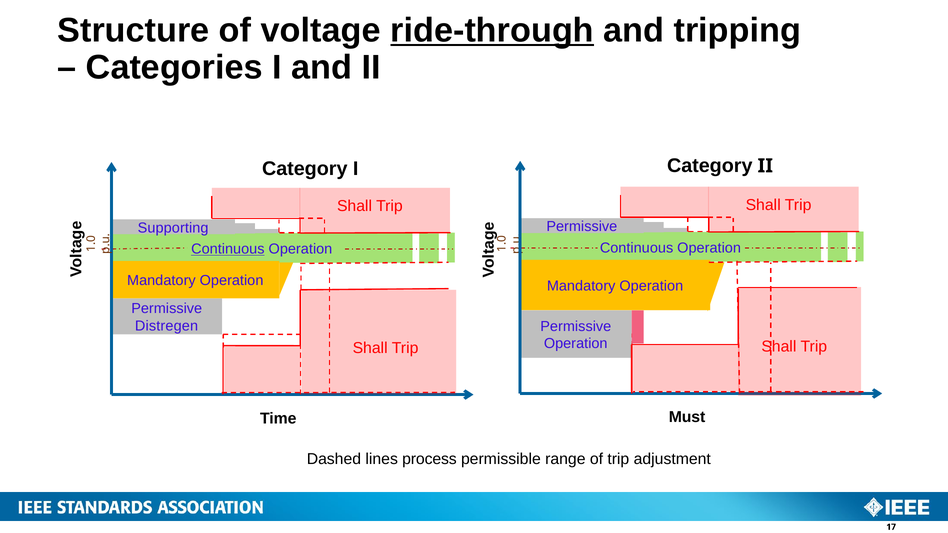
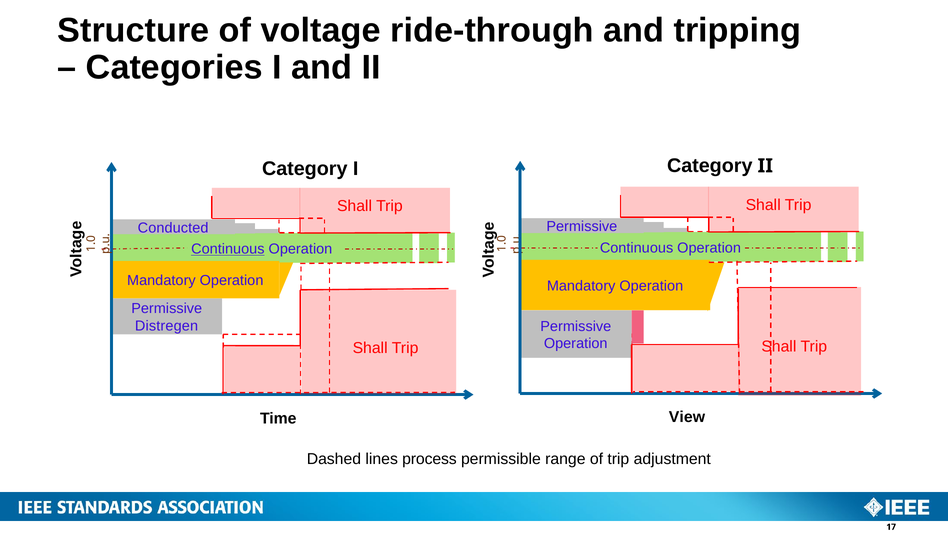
ride-through underline: present -> none (492, 30)
Supporting: Supporting -> Conducted (173, 228)
Must: Must -> View (687, 417)
